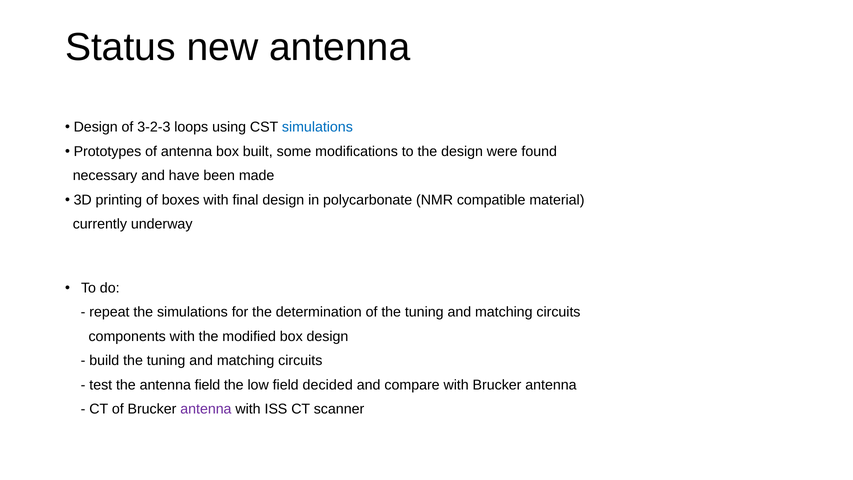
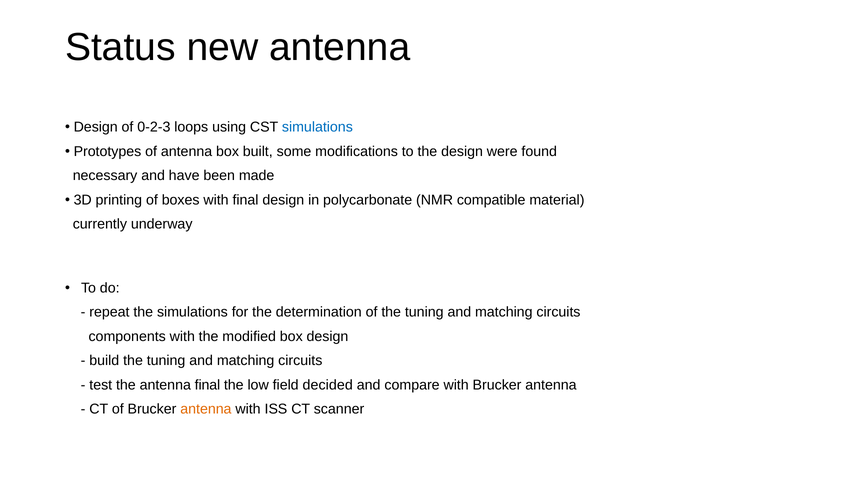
3-2-3: 3-2-3 -> 0-2-3 (154, 127)
antenna field: field -> final (207, 385)
antenna colour: purple -> orange (206, 409)
